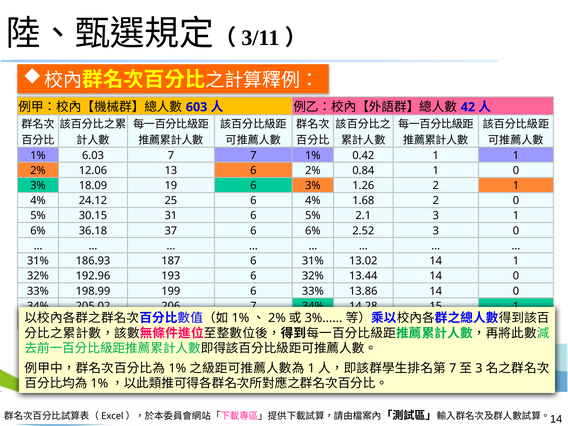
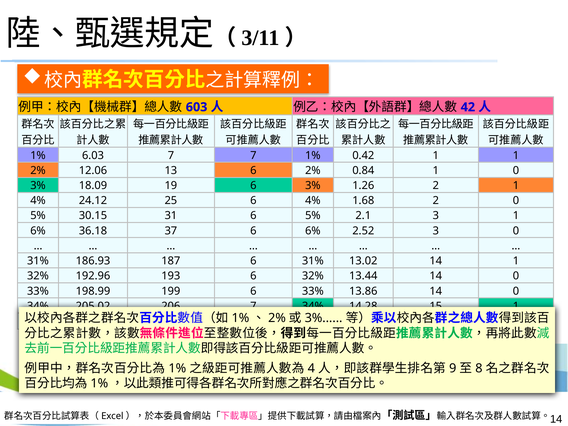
1: 1 -> 4 (311, 368)
7: 7 -> 9 (453, 368)
3: 3 -> 8 (479, 368)
